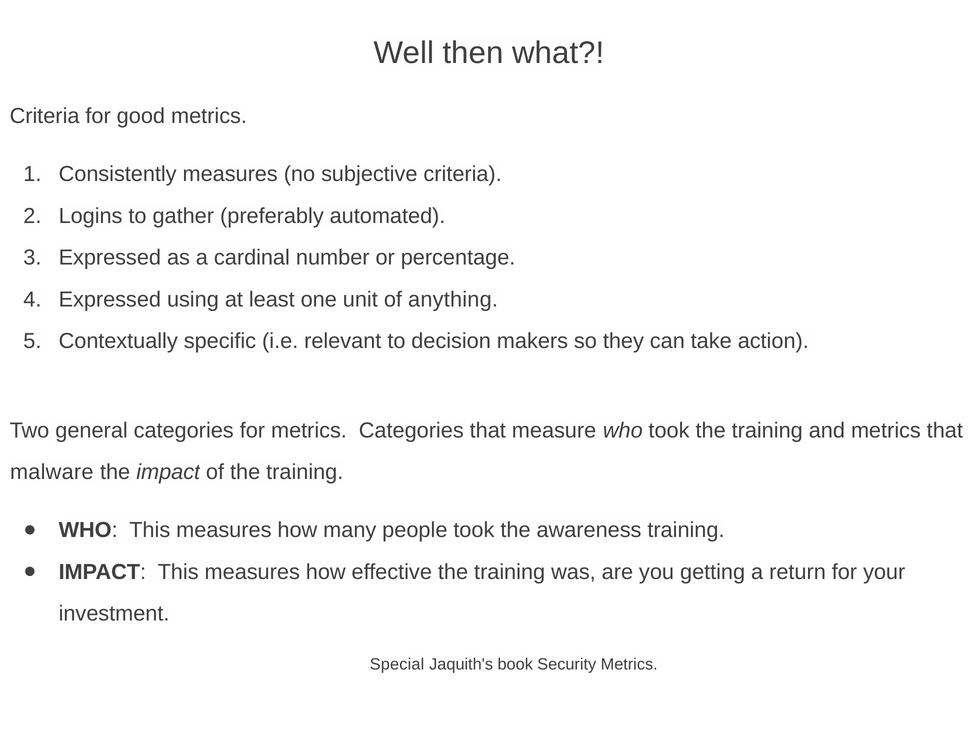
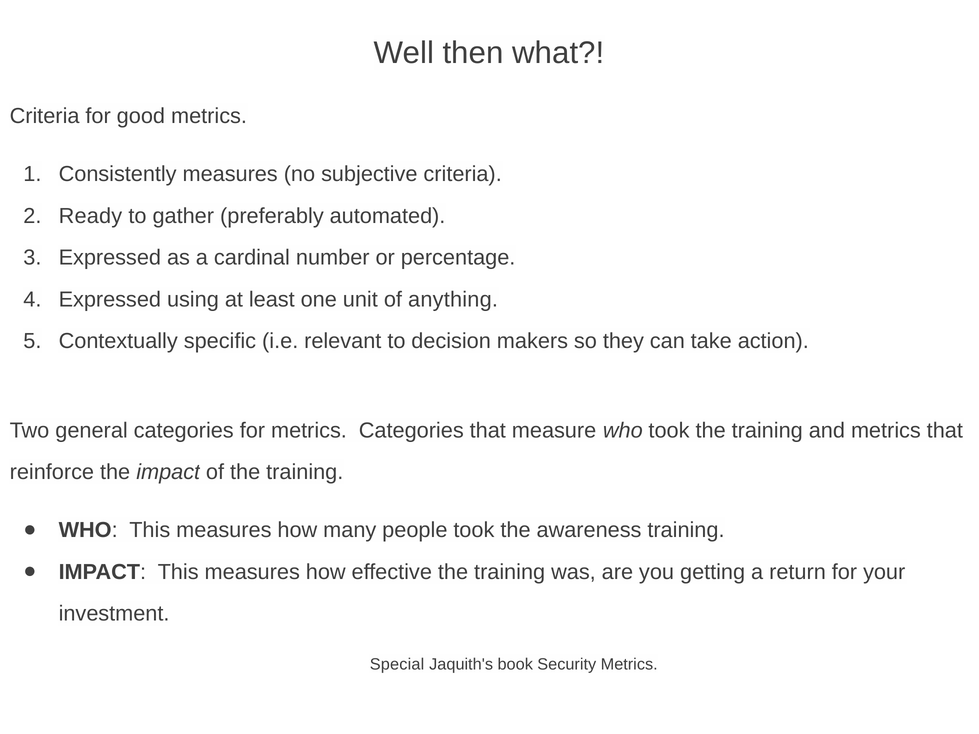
Logins: Logins -> Ready (90, 216)
malware: malware -> reinforce (52, 472)
